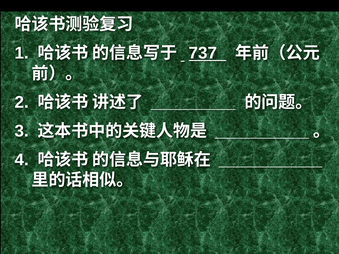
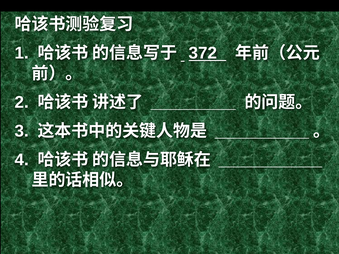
737: 737 -> 372 (203, 53)
